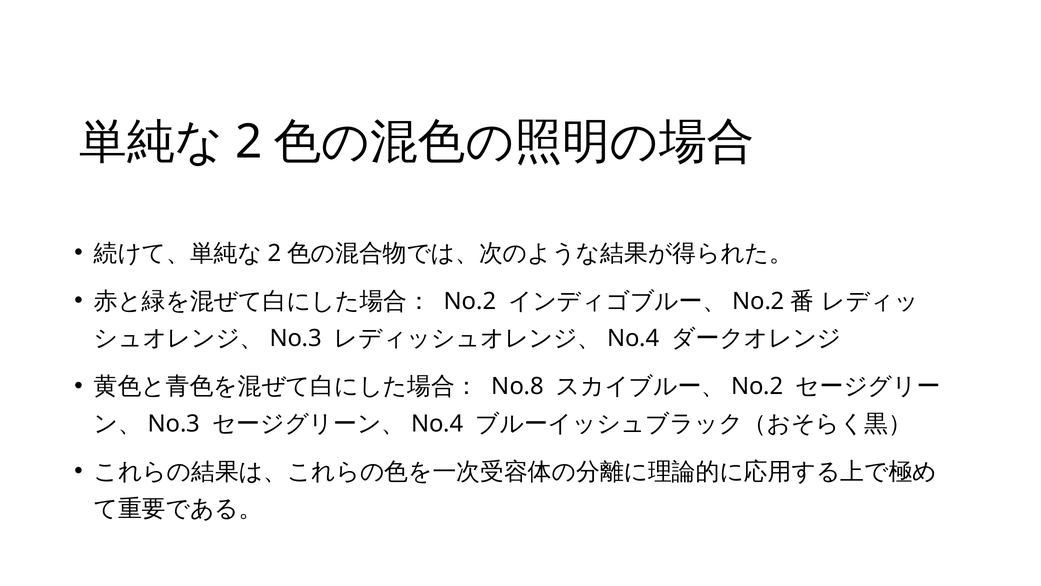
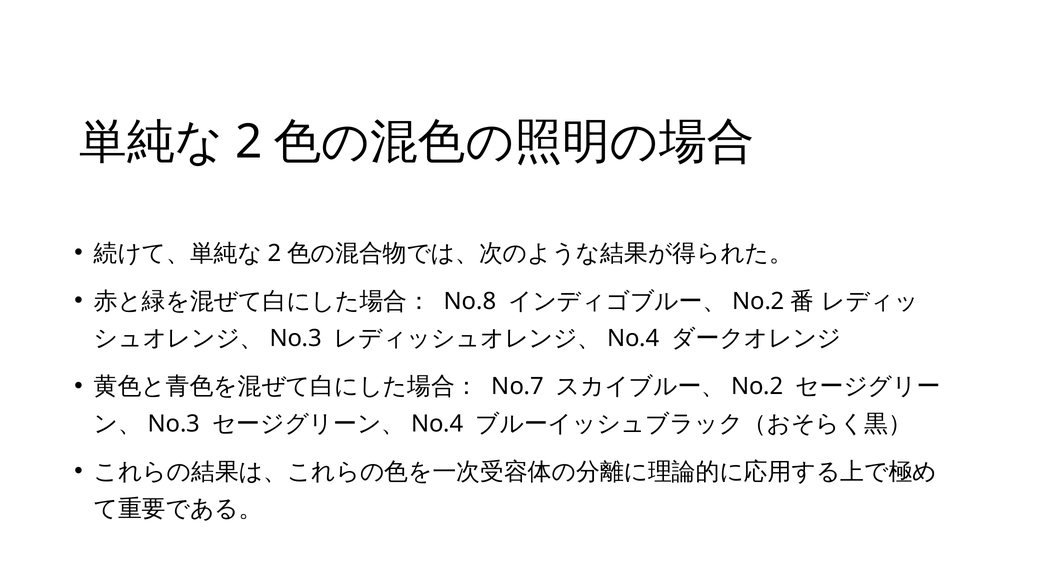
No.2: No.2 -> No.8 (470, 301)
No.8: No.8 -> No.7 (518, 386)
